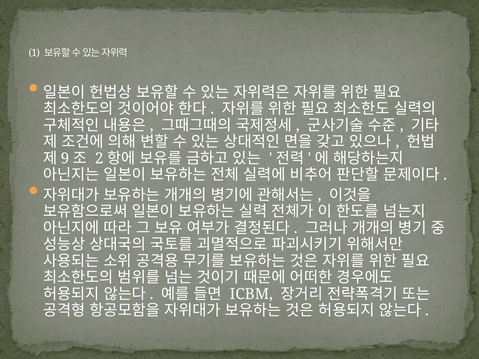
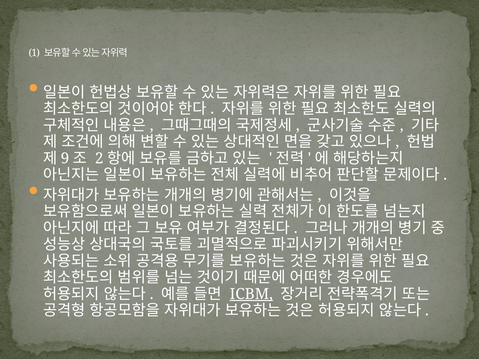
ICBM underline: none -> present (251, 294)
